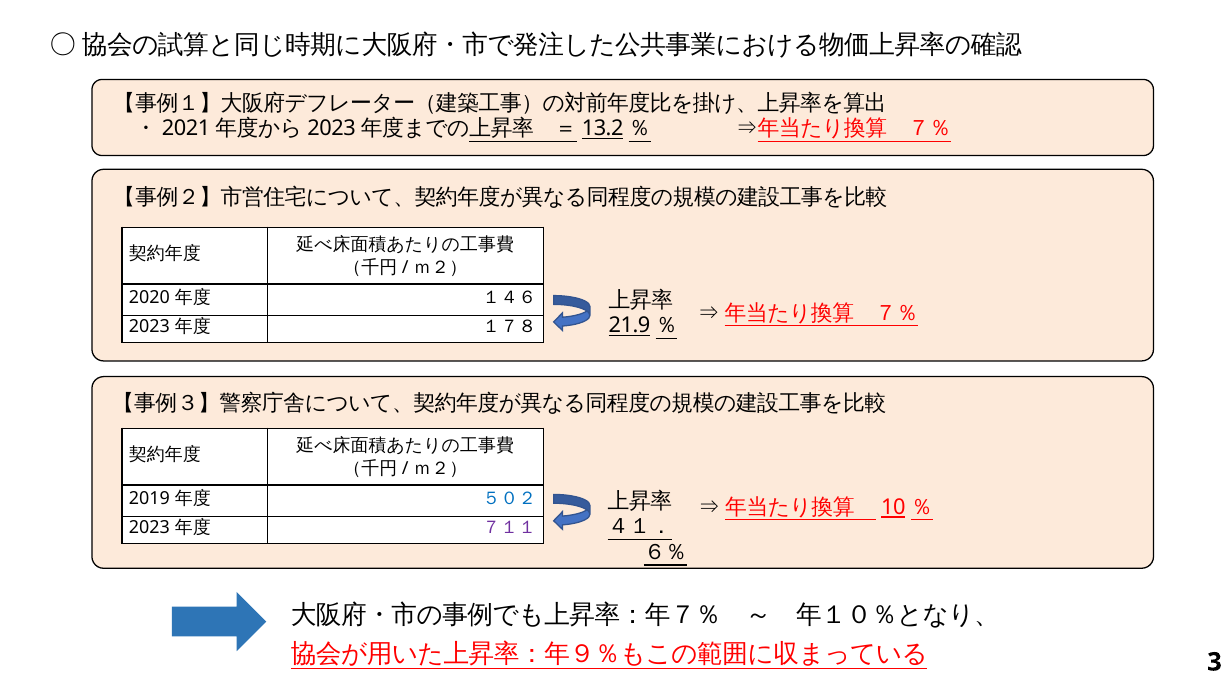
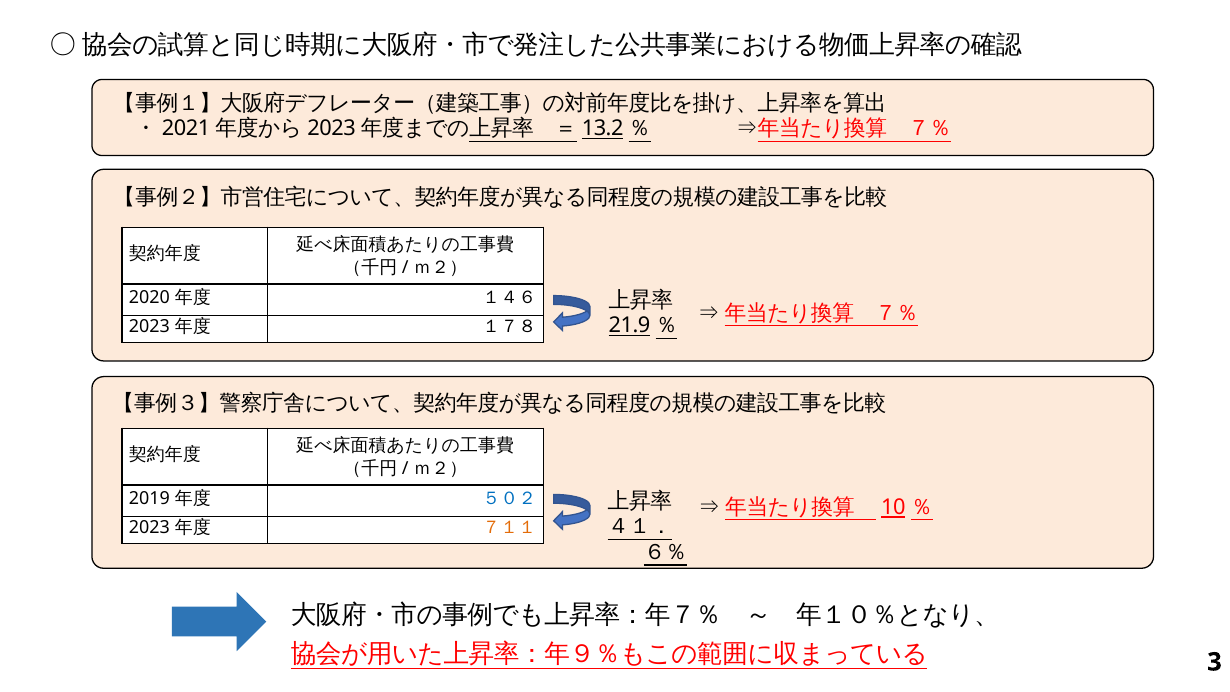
７１１ colour: purple -> orange (509, 527)
